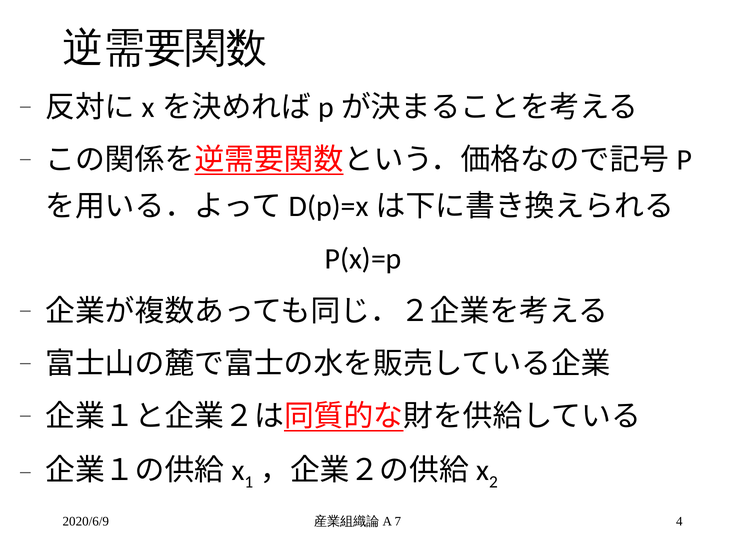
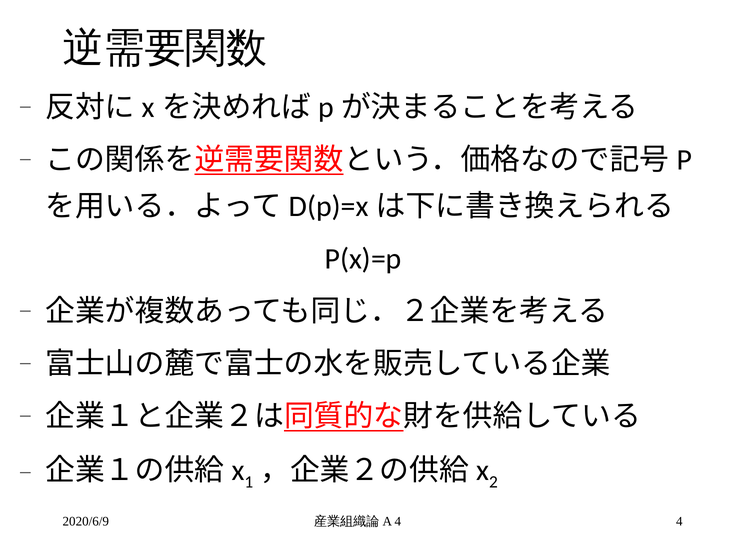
7: 7 -> 4 (398, 521)
